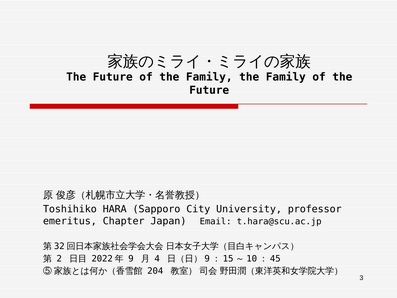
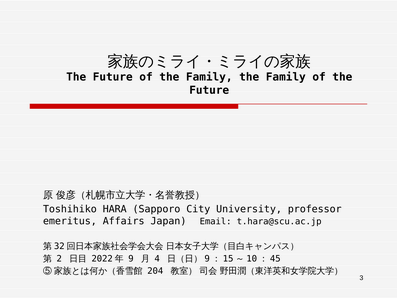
Chapter: Chapter -> Affairs (124, 221)
